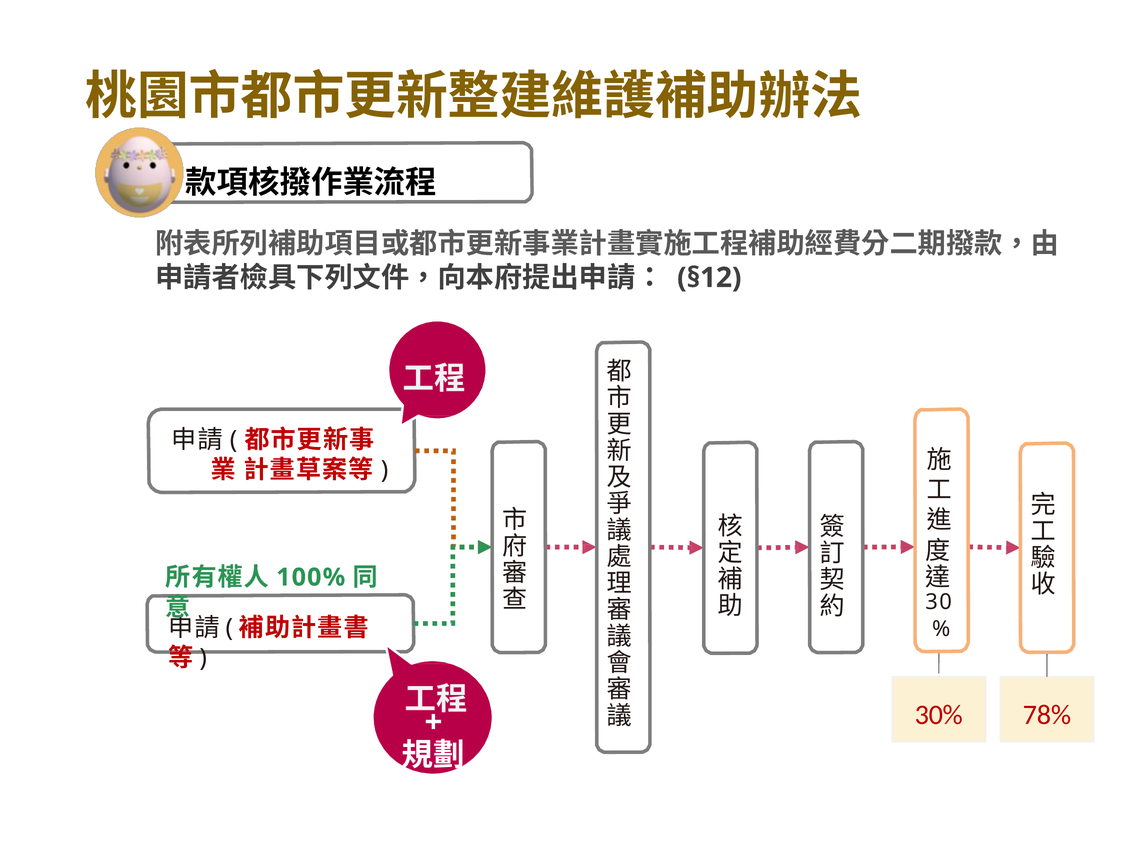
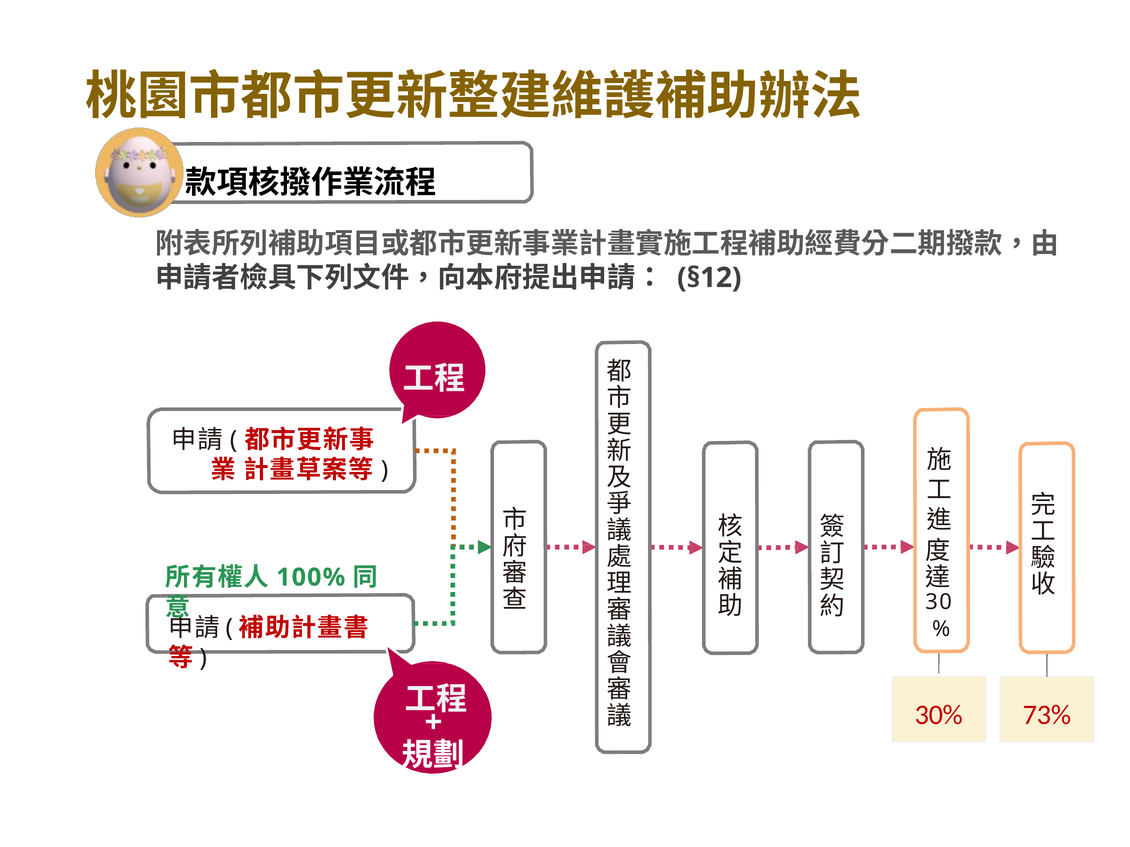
78%: 78% -> 73% (1047, 716)
